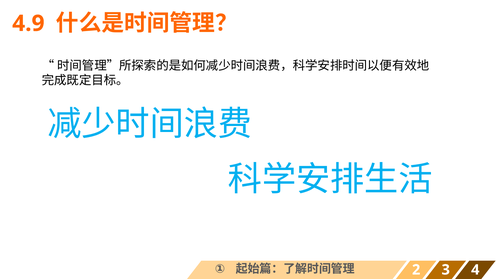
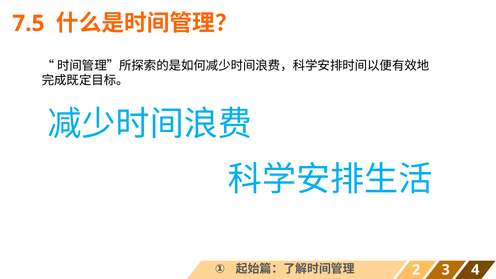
4.9: 4.9 -> 7.5 (28, 23)
